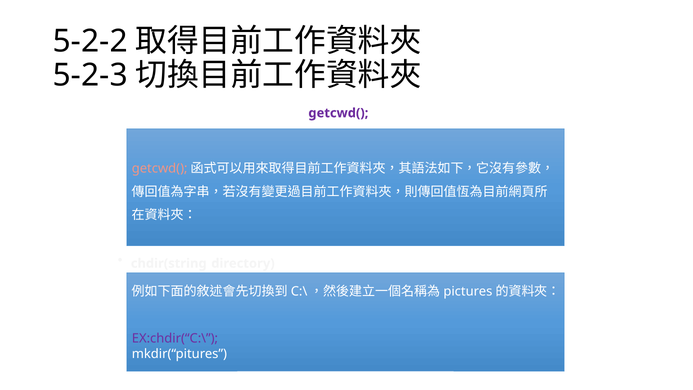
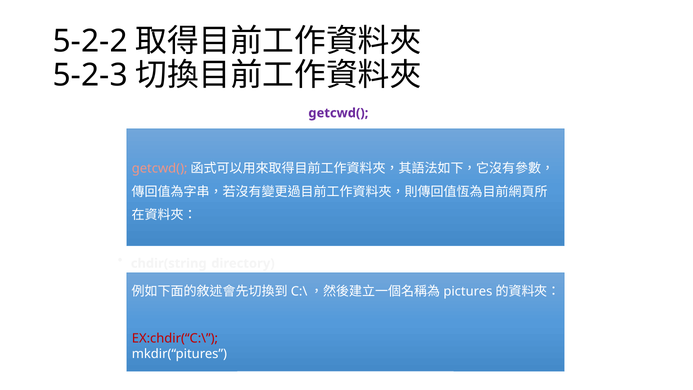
EX:chdir(“C:\ colour: purple -> red (175, 338)
